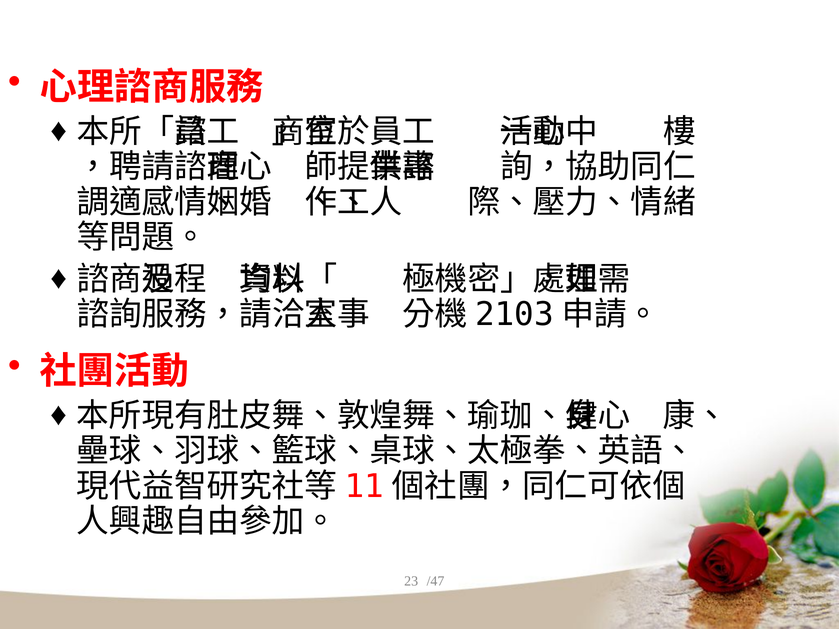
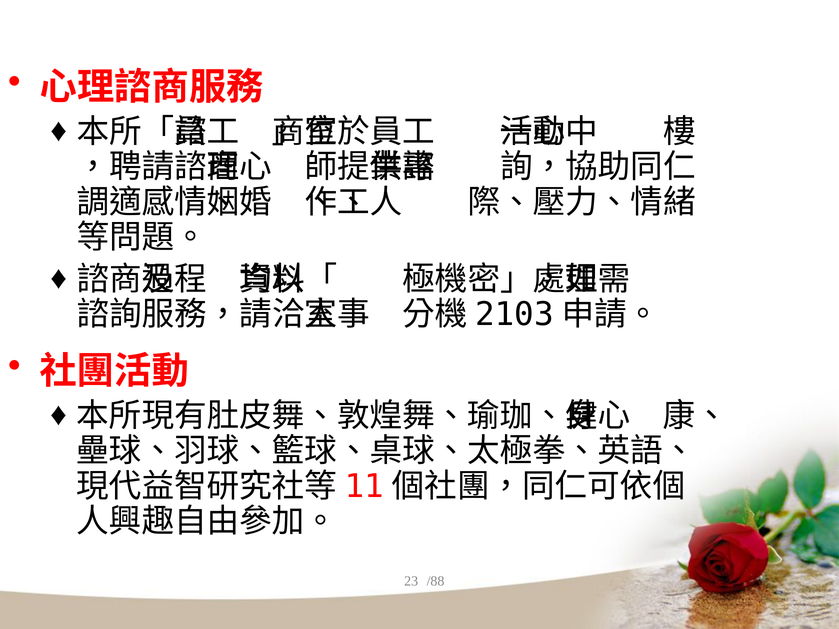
/47: /47 -> /88 (436, 581)
